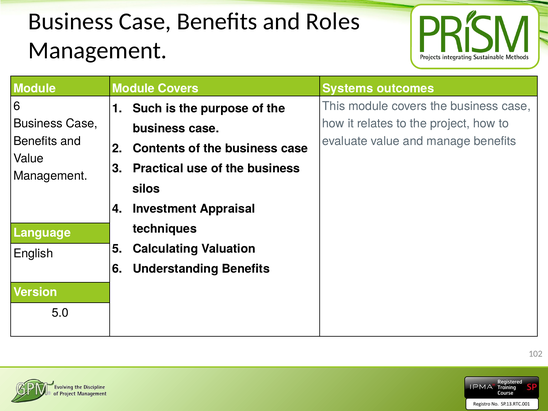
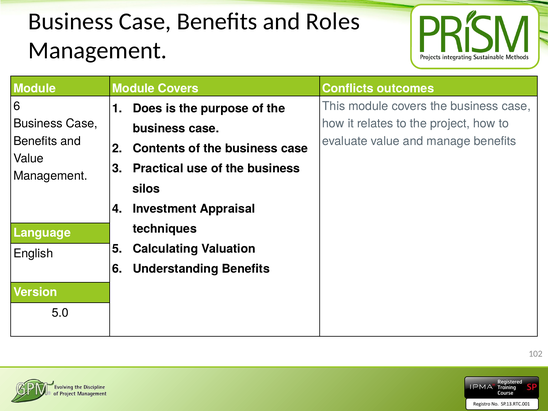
Systems: Systems -> Conflicts (348, 88)
Such: Such -> Does (148, 108)
